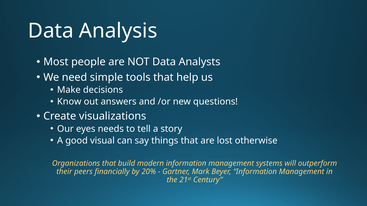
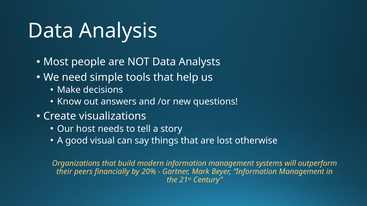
eyes: eyes -> host (86, 129)
